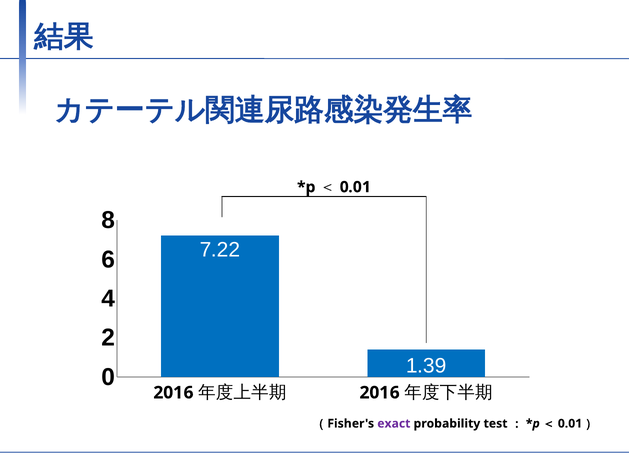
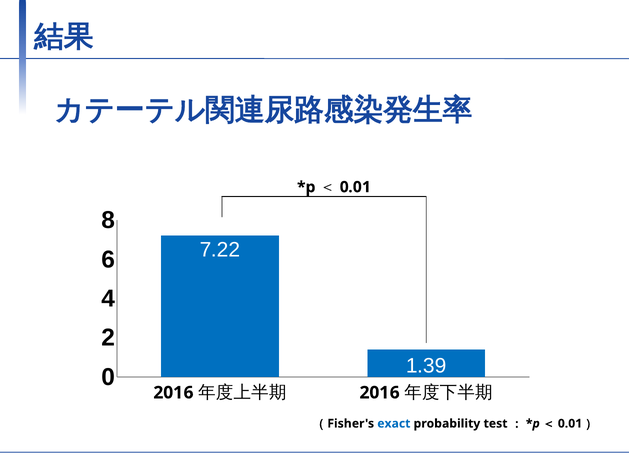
exact colour: purple -> blue (394, 424)
